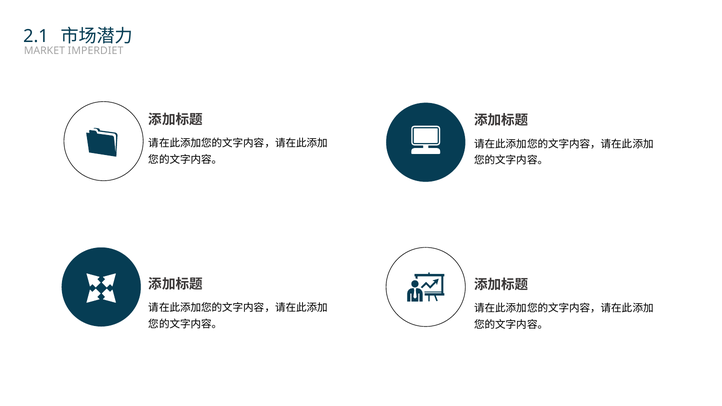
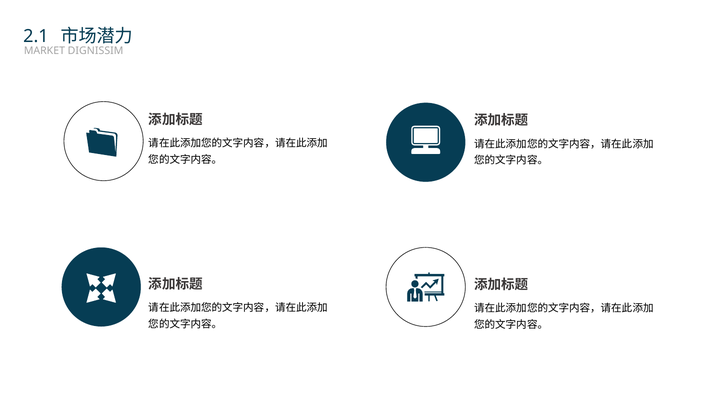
IMPERDIET: IMPERDIET -> DIGNISSIM (96, 51)
